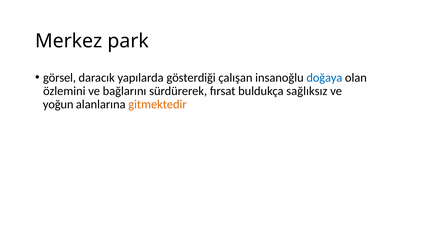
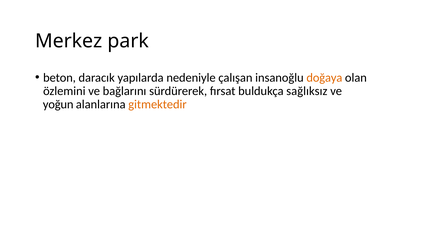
görsel: görsel -> beton (59, 77)
gösterdiği: gösterdiği -> nedeniyle (191, 77)
doğaya colour: blue -> orange (324, 77)
